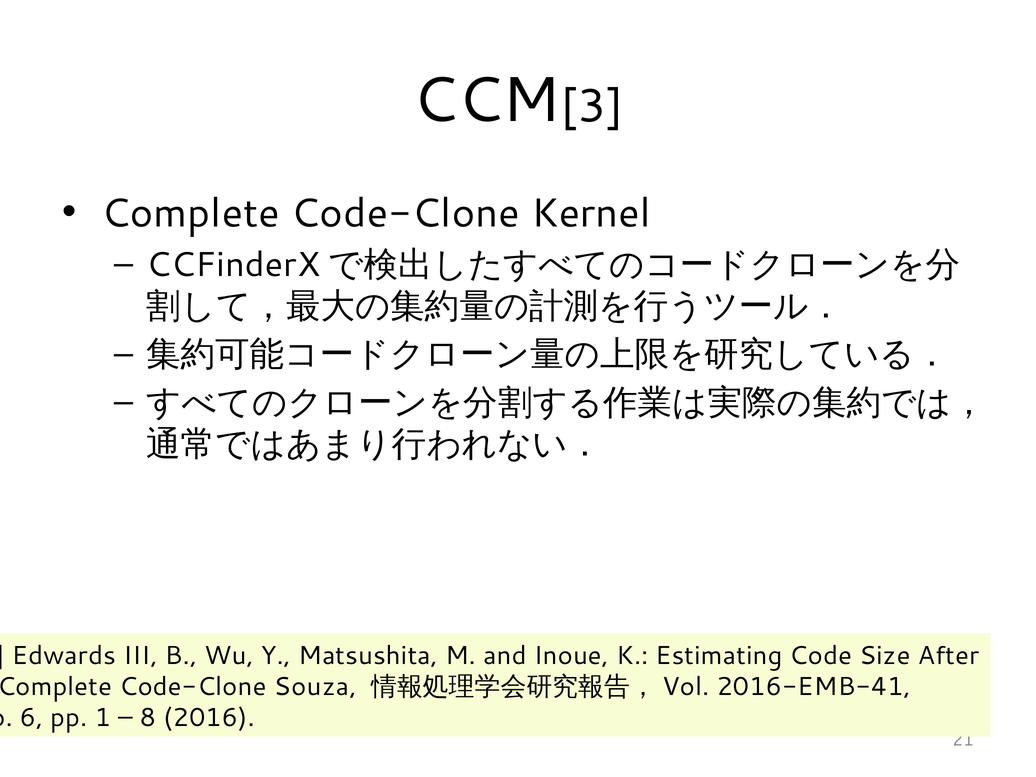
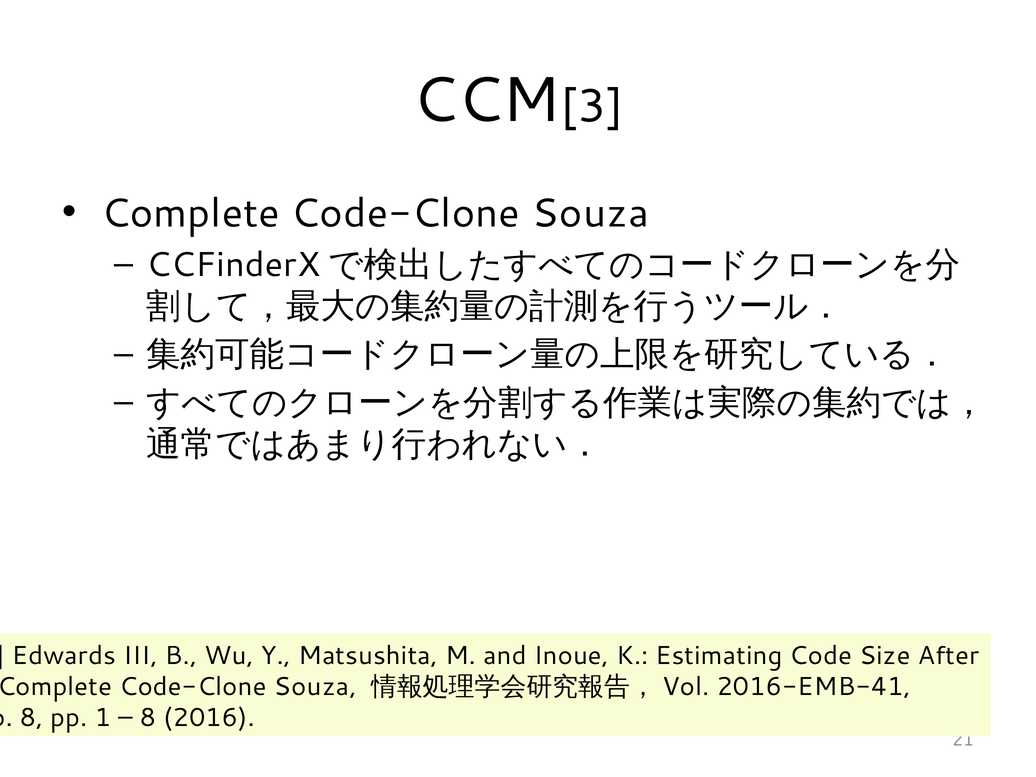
Kernel: Kernel -> Souza (590, 213)
6: 6 -> 8 (32, 718)
